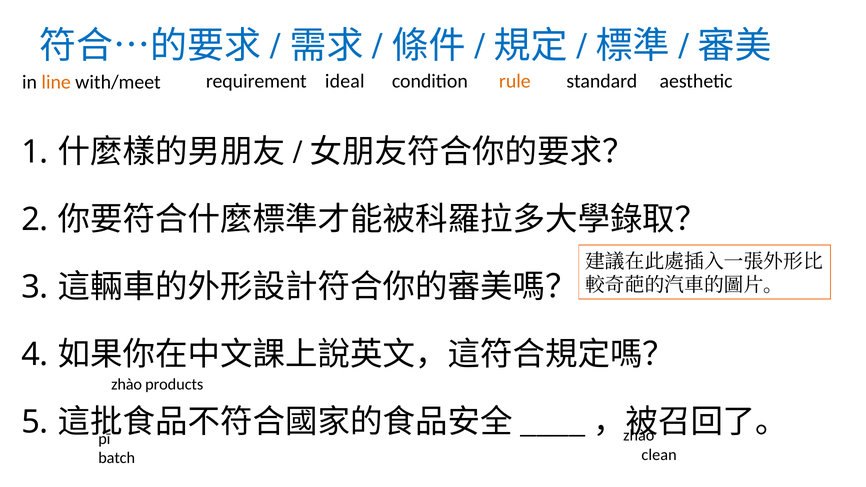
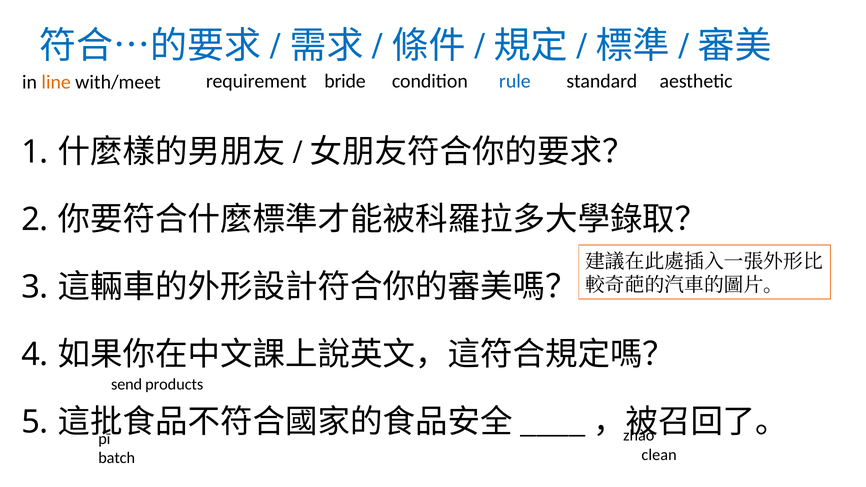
ideal: ideal -> bride (345, 81)
rule colour: orange -> blue (515, 81)
zhào: zhào -> send (127, 384)
